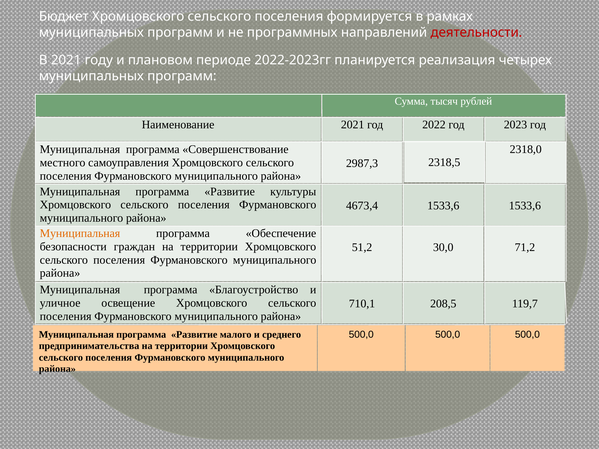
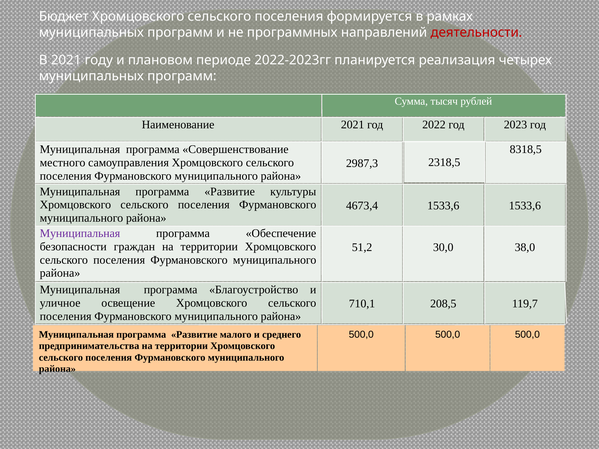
2318,0: 2318,0 -> 8318,5 (526, 149)
Муниципальная colour: orange -> purple (80, 233)
71,2: 71,2 -> 38,0 (525, 247)
